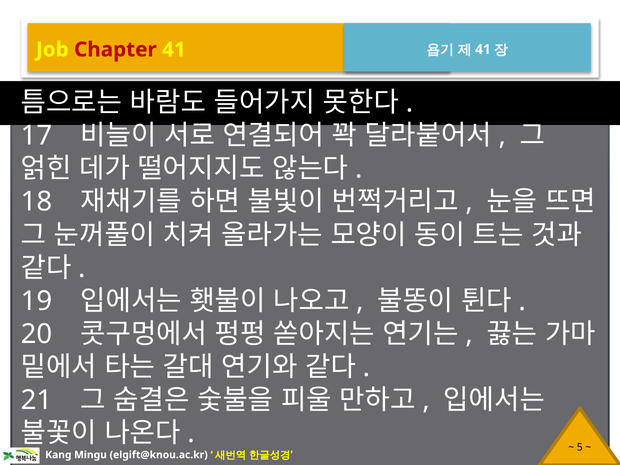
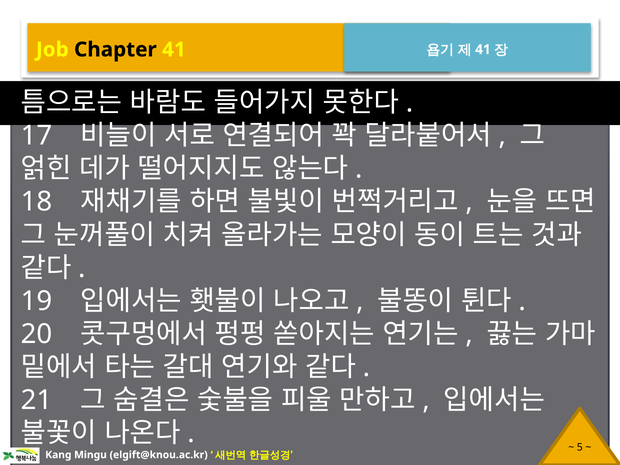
Chapter colour: red -> black (115, 50)
